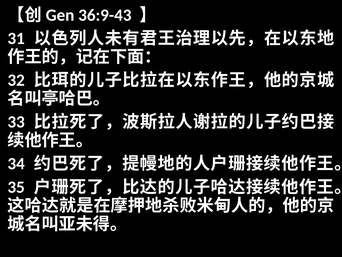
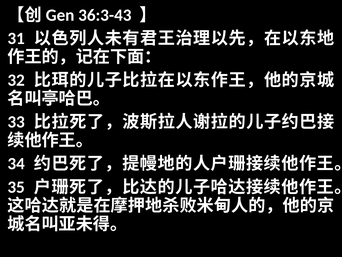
36:9-43: 36:9-43 -> 36:3-43 (105, 15)
